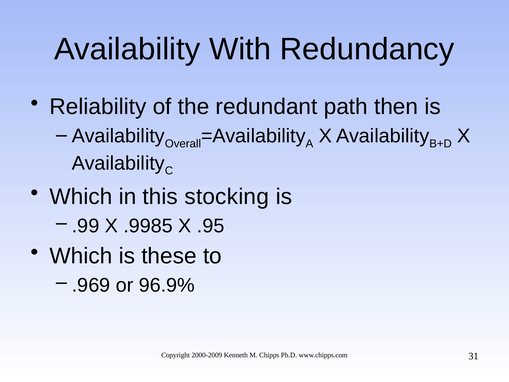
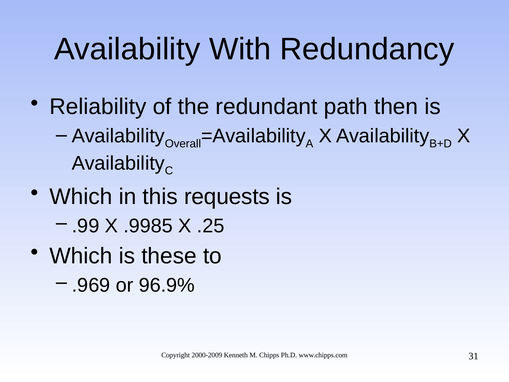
stocking: stocking -> requests (227, 196)
.95: .95 -> .25 (211, 226)
